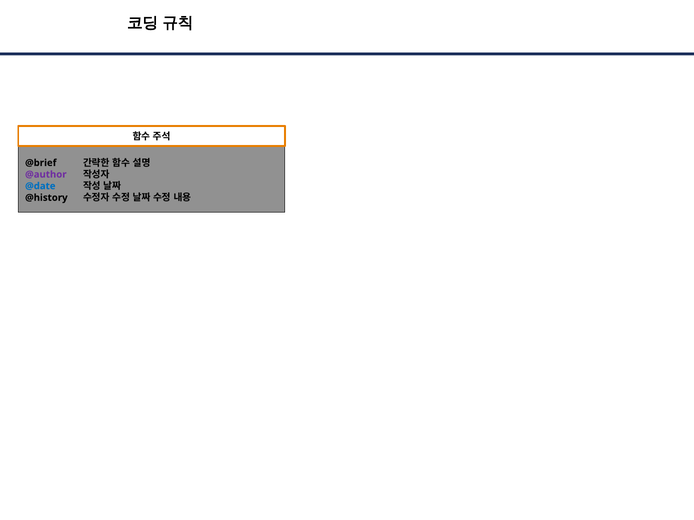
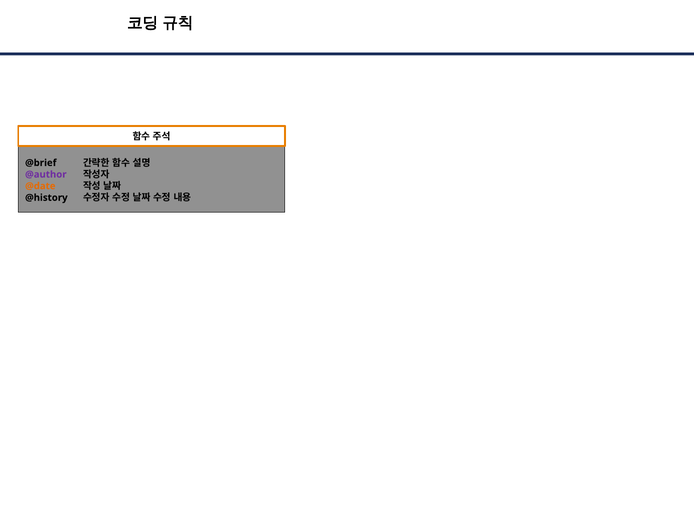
@date colour: blue -> orange (40, 186)
